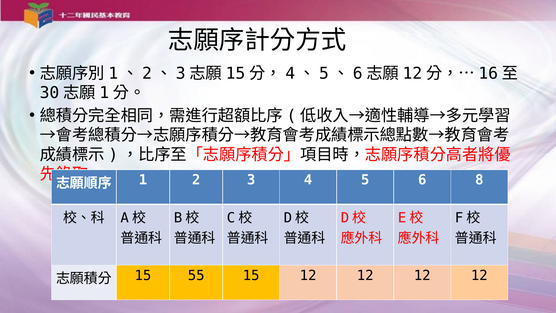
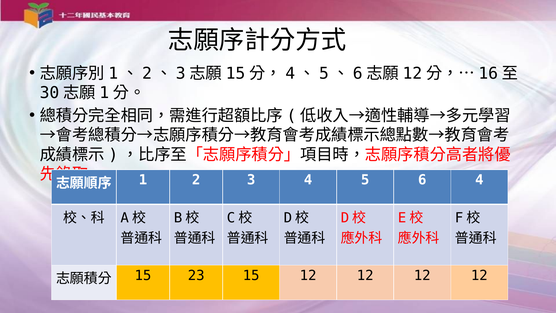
6 8: 8 -> 4 (479, 180)
55: 55 -> 23 (196, 275)
